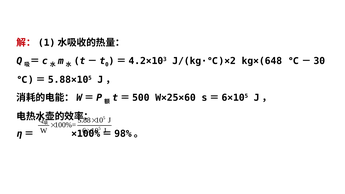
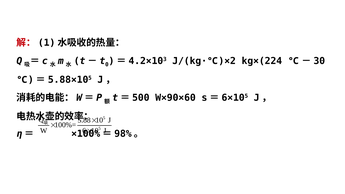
kg×(648: kg×(648 -> kg×(224 (262, 61)
W×25×60: W×25×60 -> W×90×60 (176, 98)
